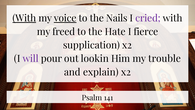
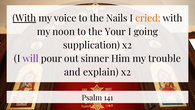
voice underline: present -> none (65, 18)
cried colour: purple -> orange (148, 18)
freed: freed -> noon (64, 32)
Hate: Hate -> Your (115, 32)
fierce: fierce -> going (146, 32)
lookin: lookin -> sinner (95, 59)
